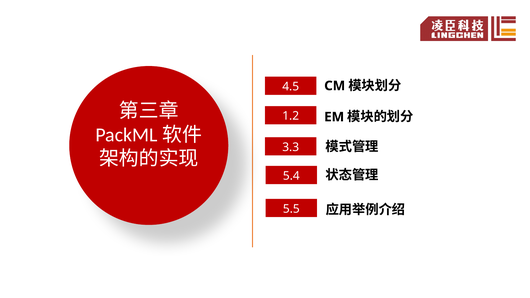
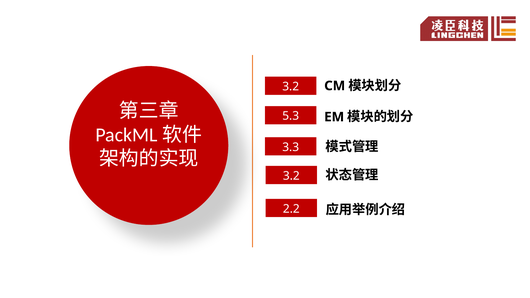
4.5: 4.5 -> 3.2 (291, 87)
1.2: 1.2 -> 5.3 (291, 116)
5.4: 5.4 -> 3.2 (291, 176)
5.5: 5.5 -> 2.2 (291, 209)
